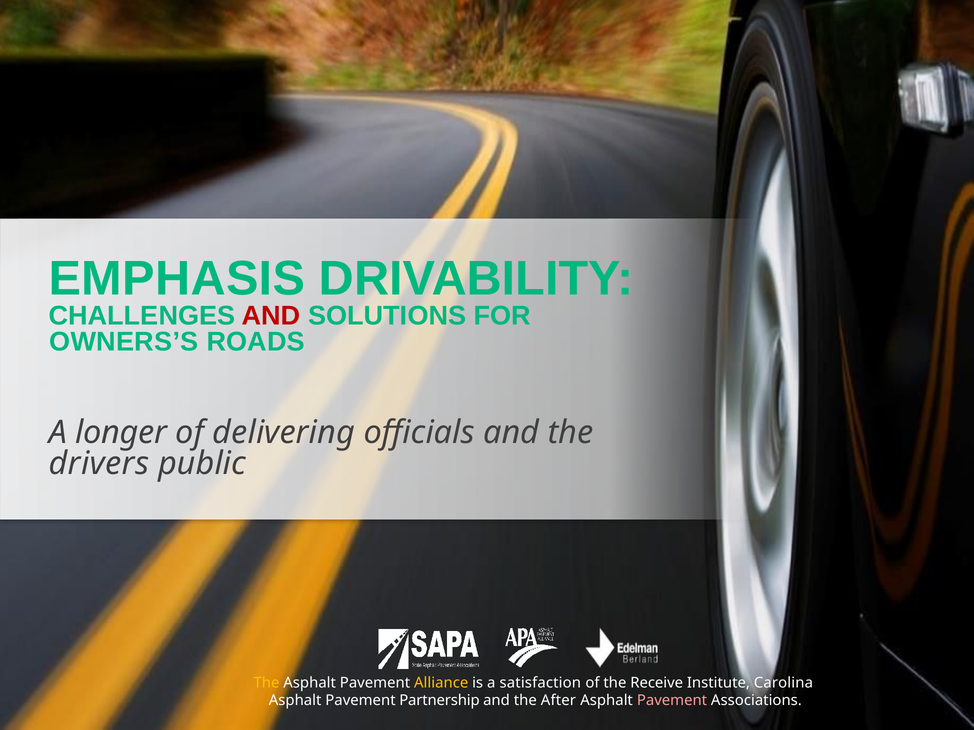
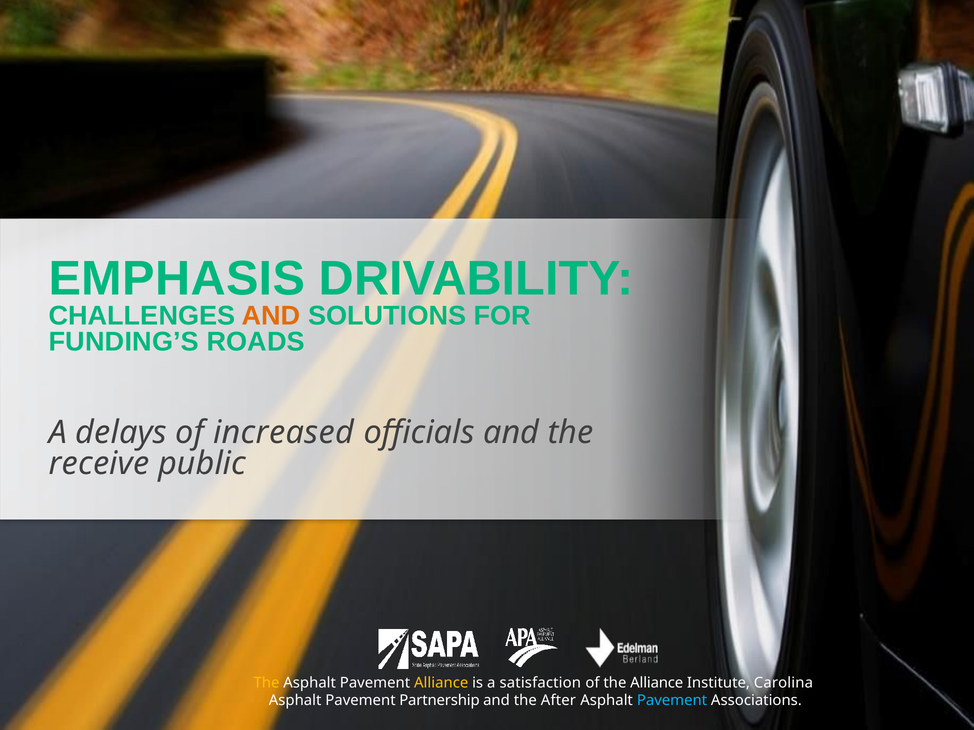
AND colour: red -> orange (271, 316)
OWNERS’S: OWNERS’S -> FUNDING’S (124, 342)
longer: longer -> delays (121, 433)
delivering: delivering -> increased (284, 433)
drivers: drivers -> receive (99, 464)
the Receive: Receive -> Alliance (657, 683)
Pavement colour: pink -> light blue (672, 701)
